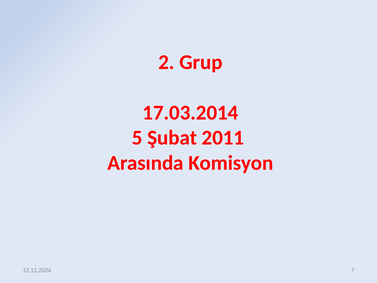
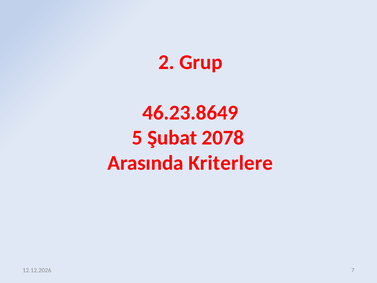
17.03.2014: 17.03.2014 -> 46.23.8649 (190, 113)
2011: 2011 -> 2078 (223, 138)
Komisyon: Komisyon -> Kriterlere (231, 163)
